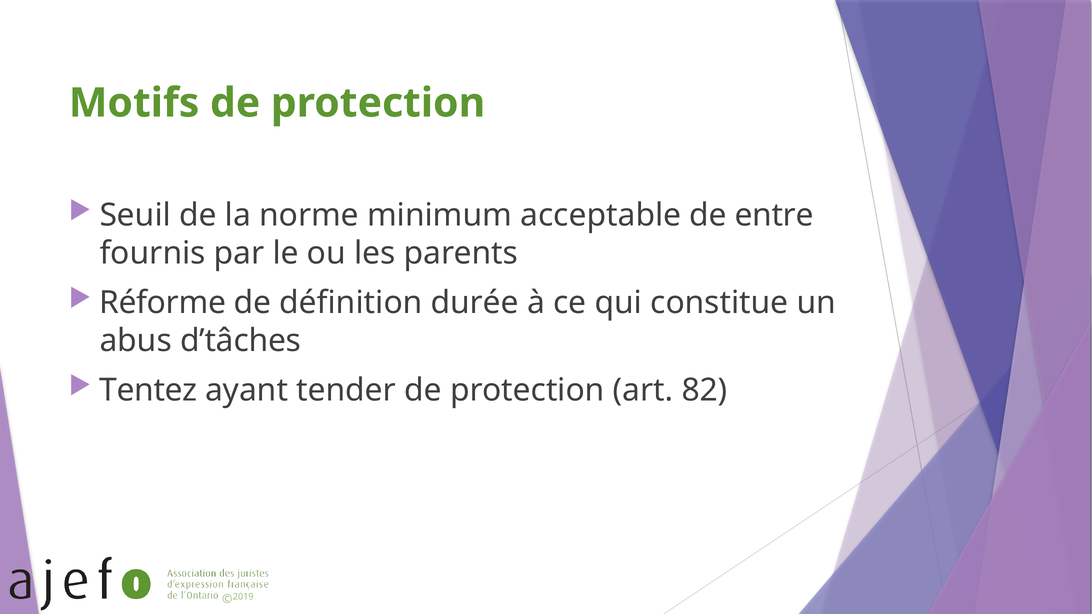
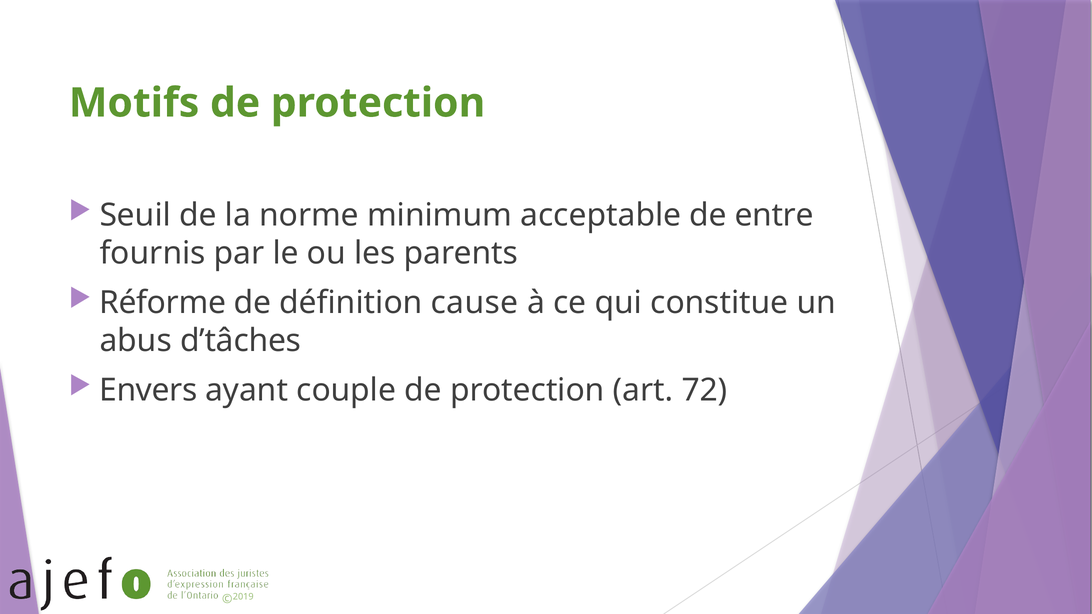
durée: durée -> cause (475, 303)
Tentez: Tentez -> Envers (148, 391)
tender: tender -> couple (346, 391)
82: 82 -> 72 (705, 391)
